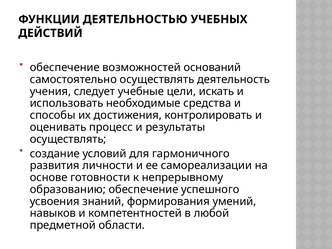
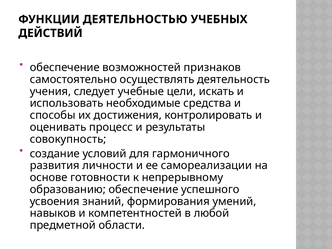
оснований: оснований -> признаков (212, 67)
осуществлять: осуществлять -> совокупность (68, 139)
